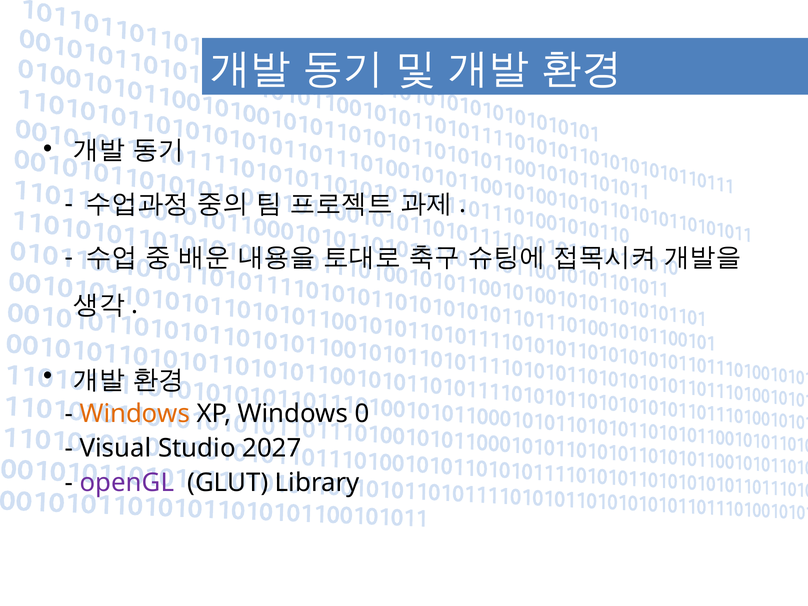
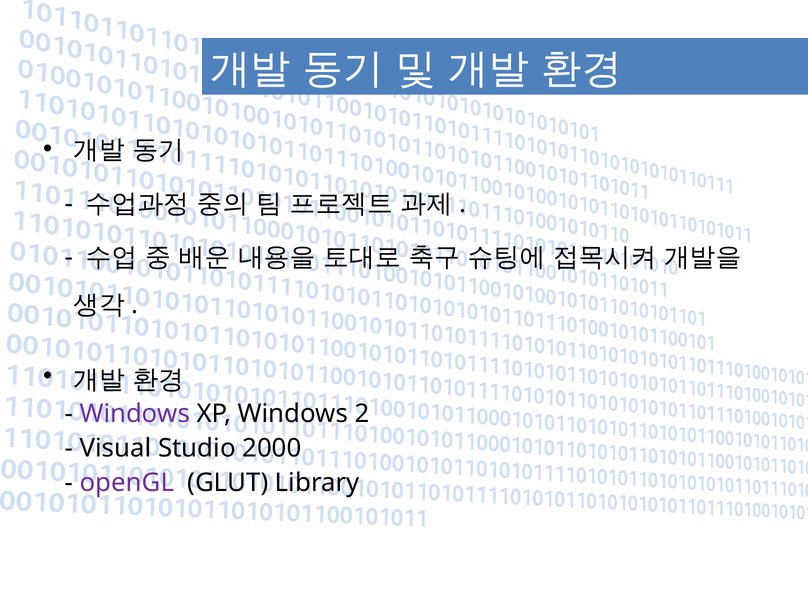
Windows colour: orange -> purple (135, 414)
0: 0 -> 2 (362, 414)
2027: 2027 -> 2000 (272, 448)
